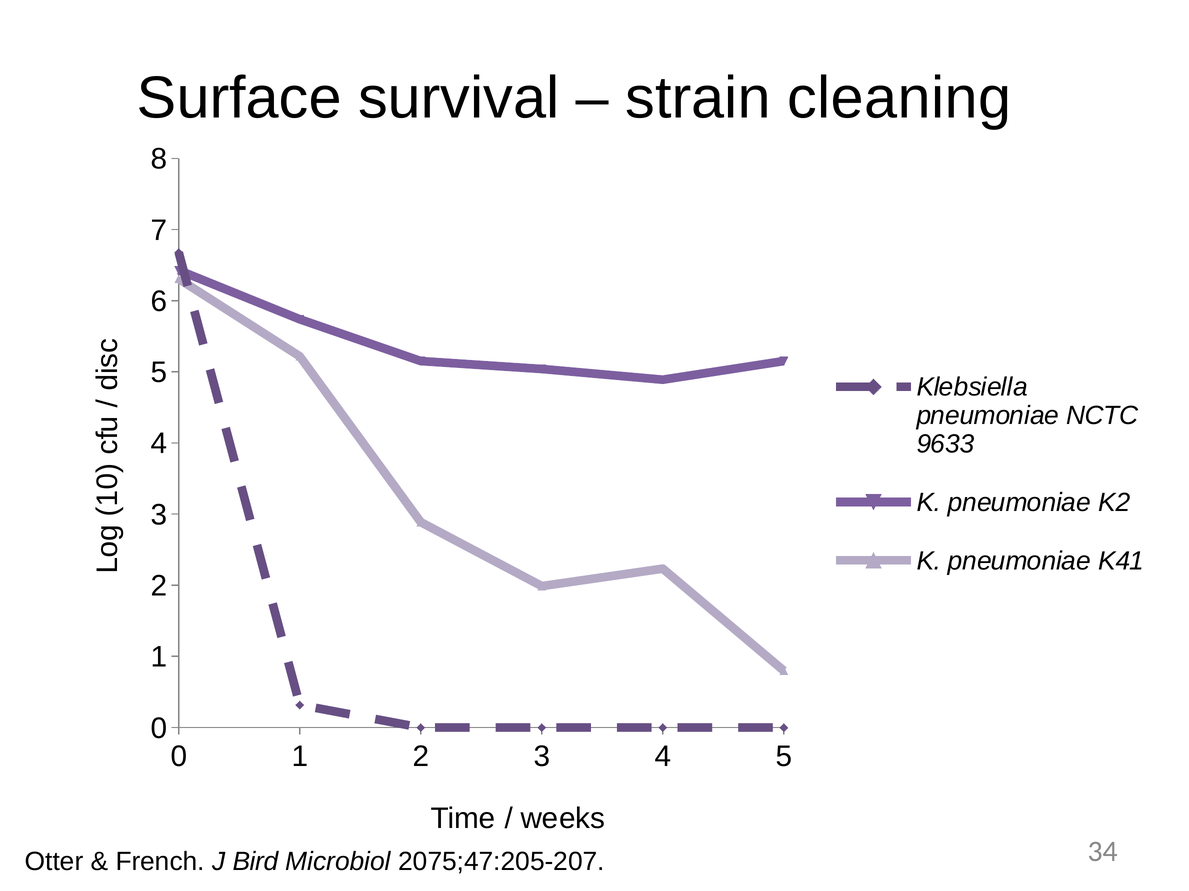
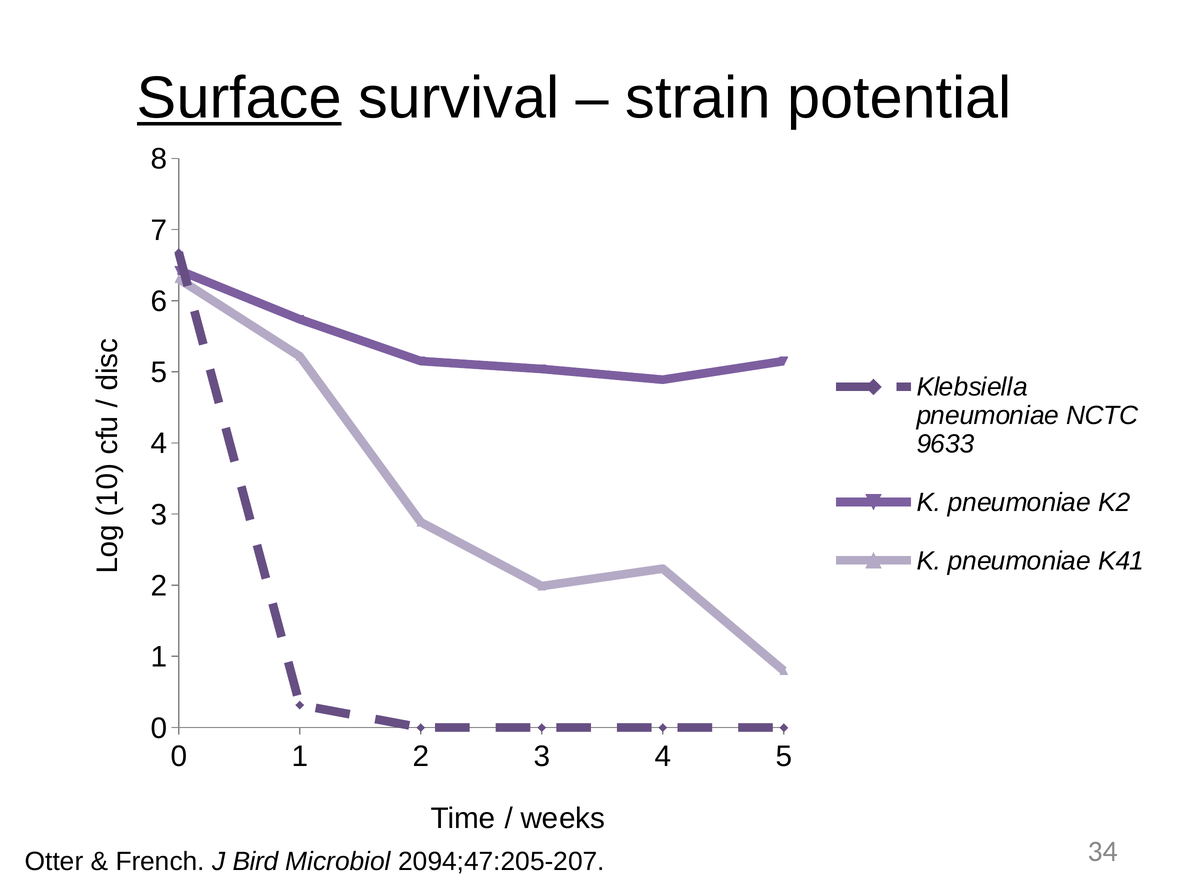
Surface underline: none -> present (239, 98)
cleaning: cleaning -> potential (899, 98)
2075;47:205-207: 2075;47:205-207 -> 2094;47:205-207 (502, 862)
